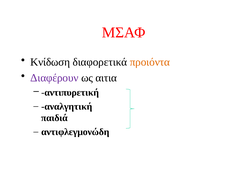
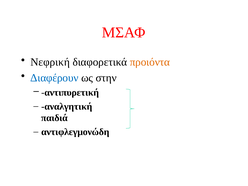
Κνίδωση: Κνίδωση -> Νεφρική (50, 62)
Διαφέρουν colour: purple -> blue (54, 78)
αιτια: αιτια -> στην (106, 78)
